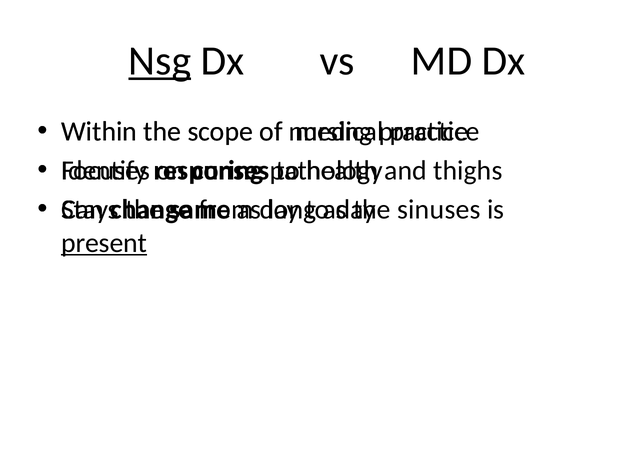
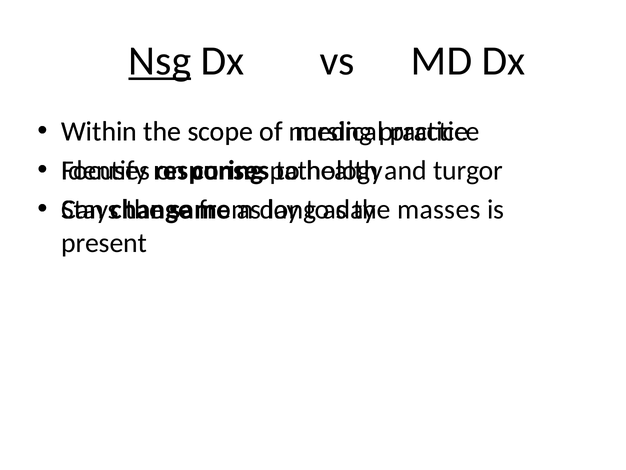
thighs: thighs -> turgor (468, 170)
sinuses: sinuses -> masses (439, 209)
present underline: present -> none (104, 243)
